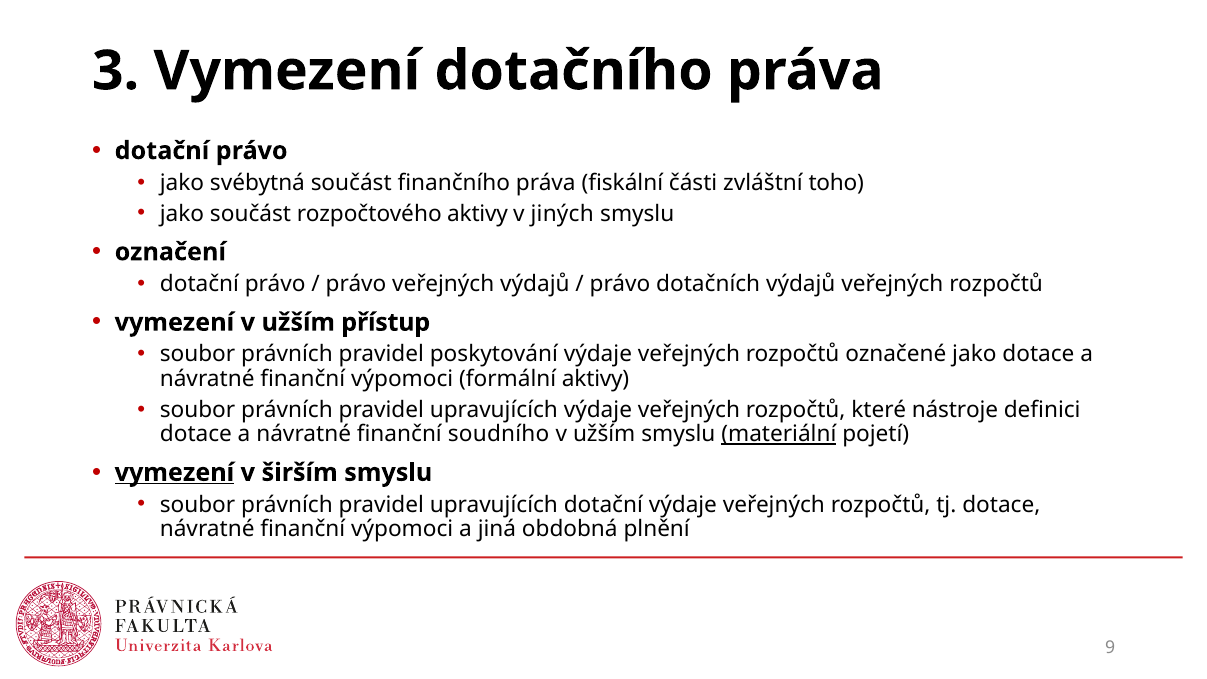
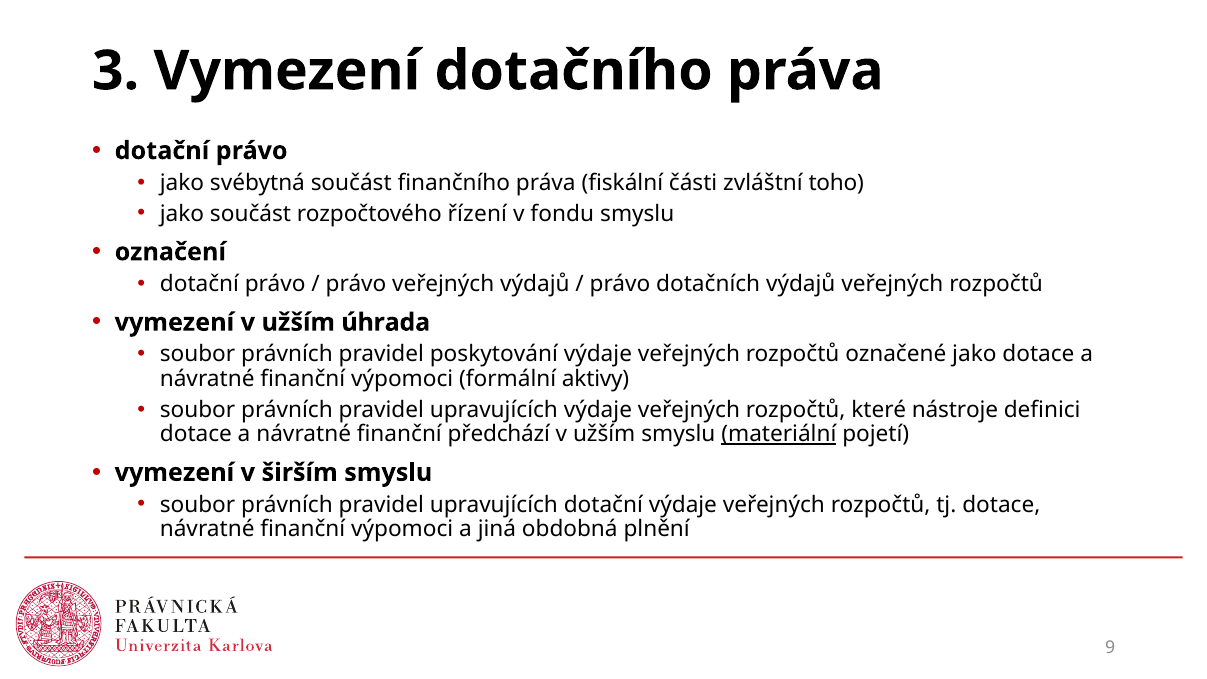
rozpočtového aktivy: aktivy -> řízení (477, 214)
jiných: jiných -> fondu (562, 214)
přístup: přístup -> úhrada (386, 322)
soudního: soudního -> předchází (499, 434)
vymezení underline: present -> none (174, 472)
